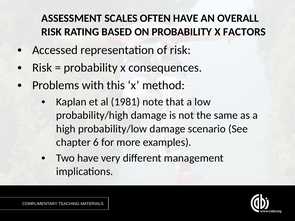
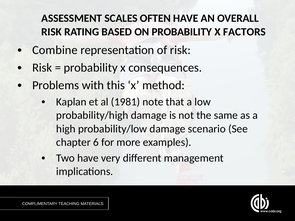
Accessed: Accessed -> Combine (55, 50)
